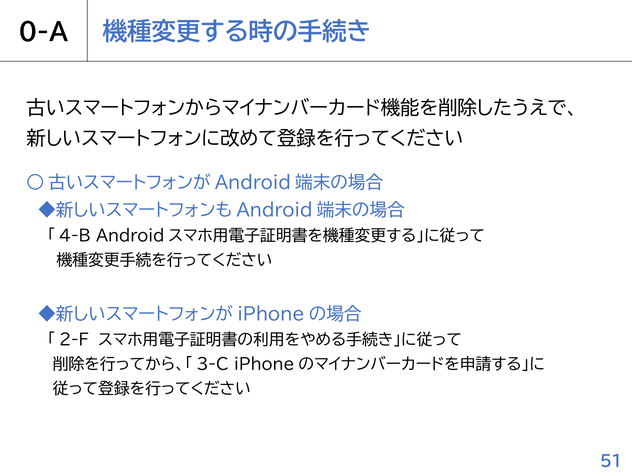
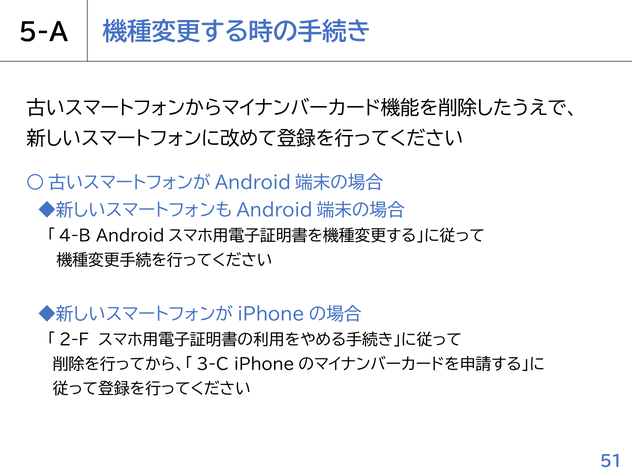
0-A: 0-A -> 5-A (43, 33)
